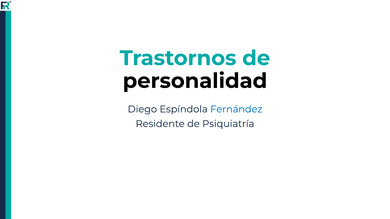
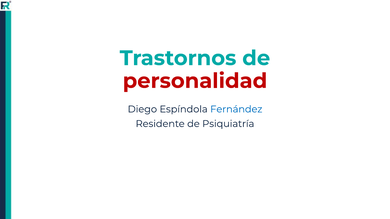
personalidad colour: black -> red (195, 81)
